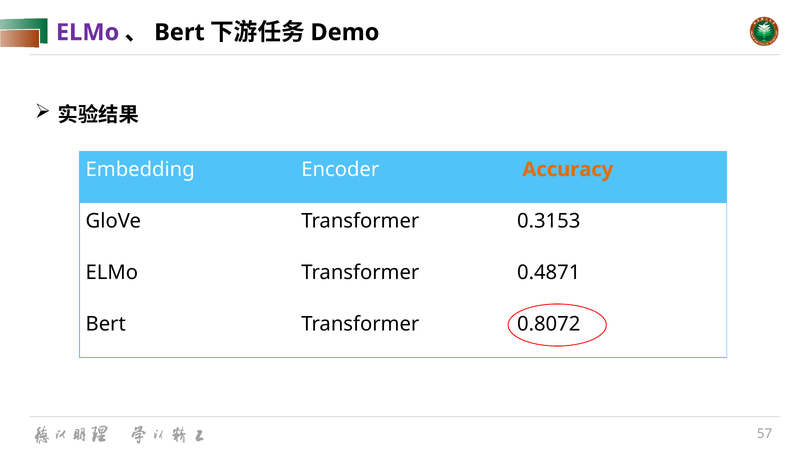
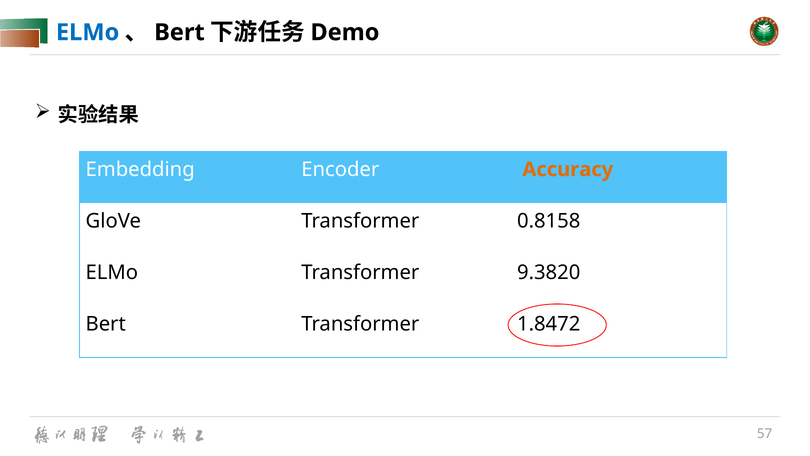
ELMo colour: purple -> blue (88, 32)
0.3153: 0.3153 -> 0.8158 (549, 221)
0.4871: 0.4871 -> 9.3820 (549, 272)
0.8072: 0.8072 -> 1.8472 (549, 324)
